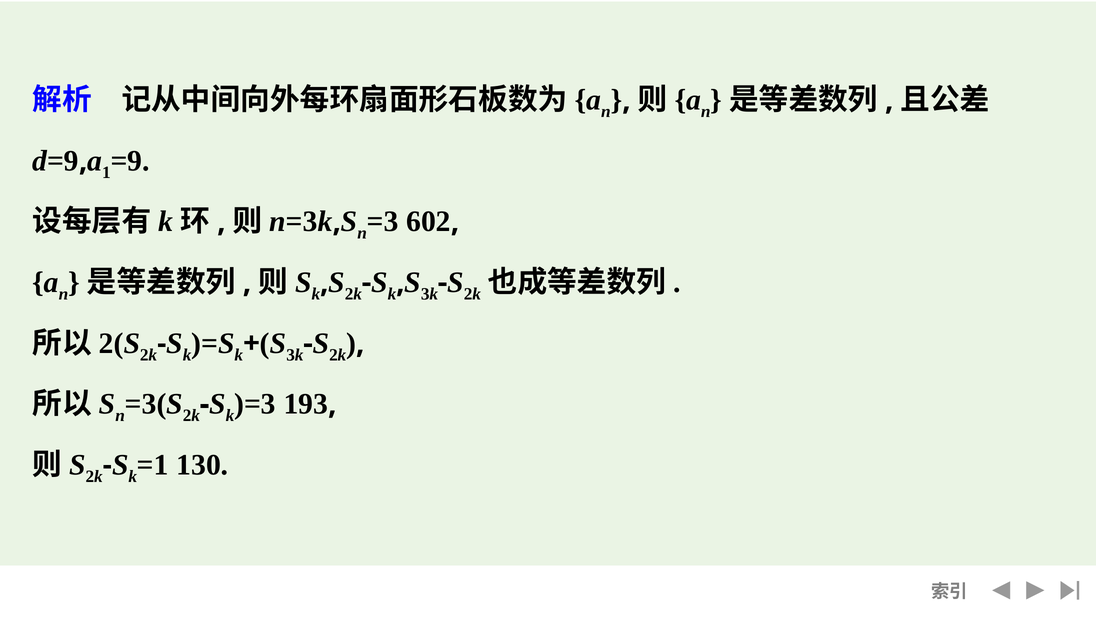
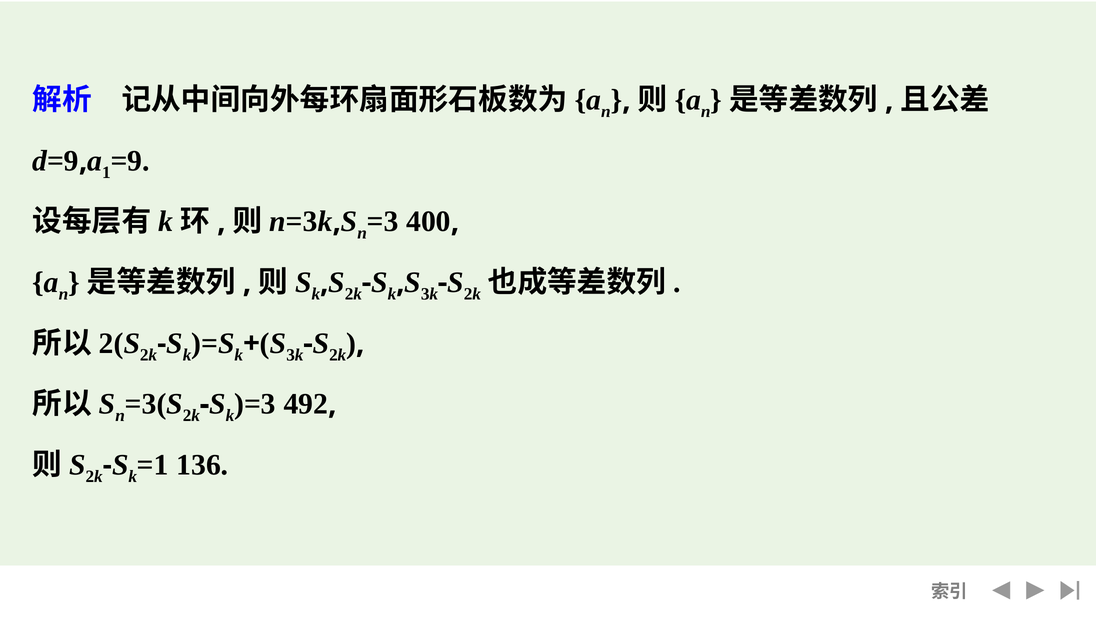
602: 602 -> 400 (428, 222)
193: 193 -> 492 (306, 404)
130: 130 -> 136 (202, 465)
